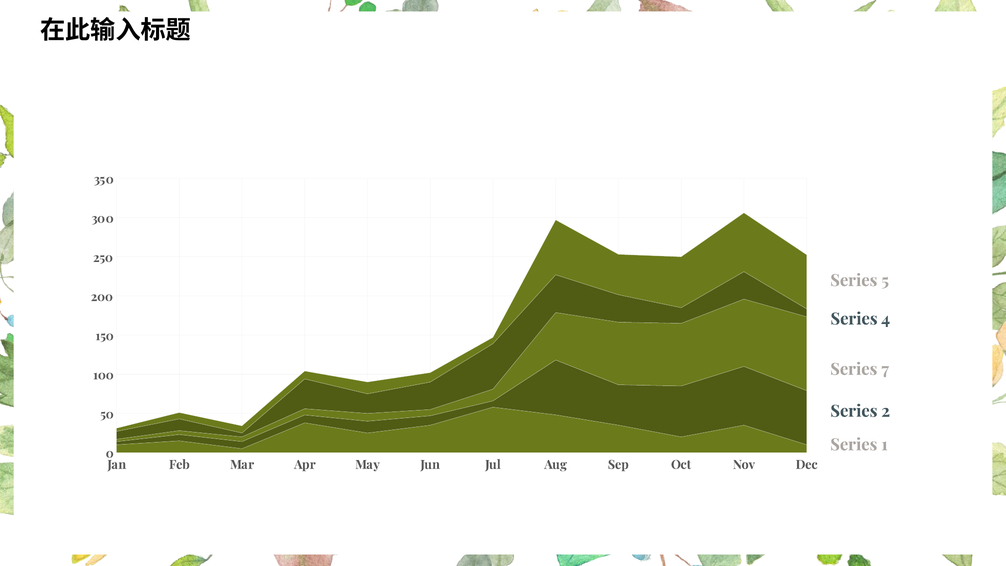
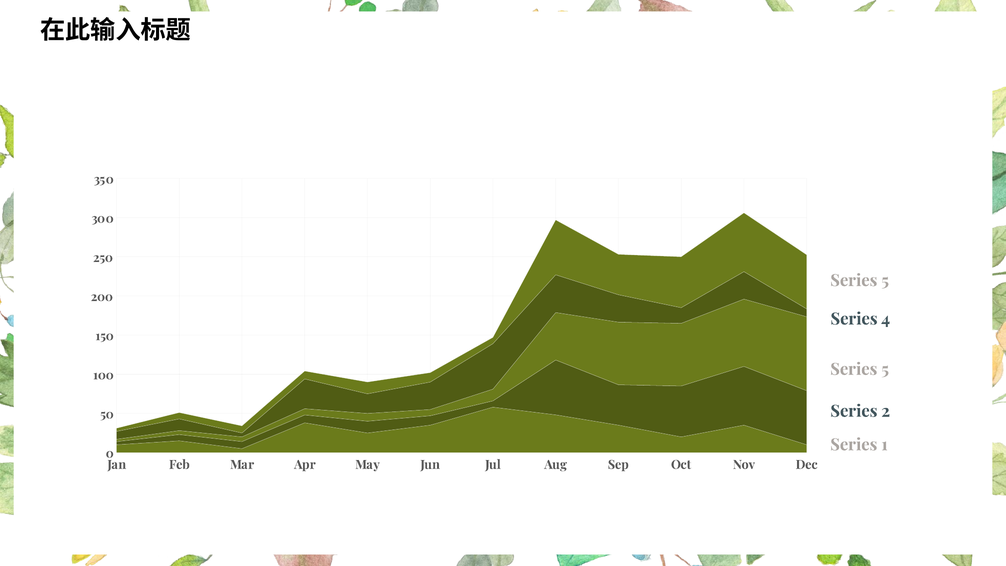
7: 7 -> 5 (885, 369)
